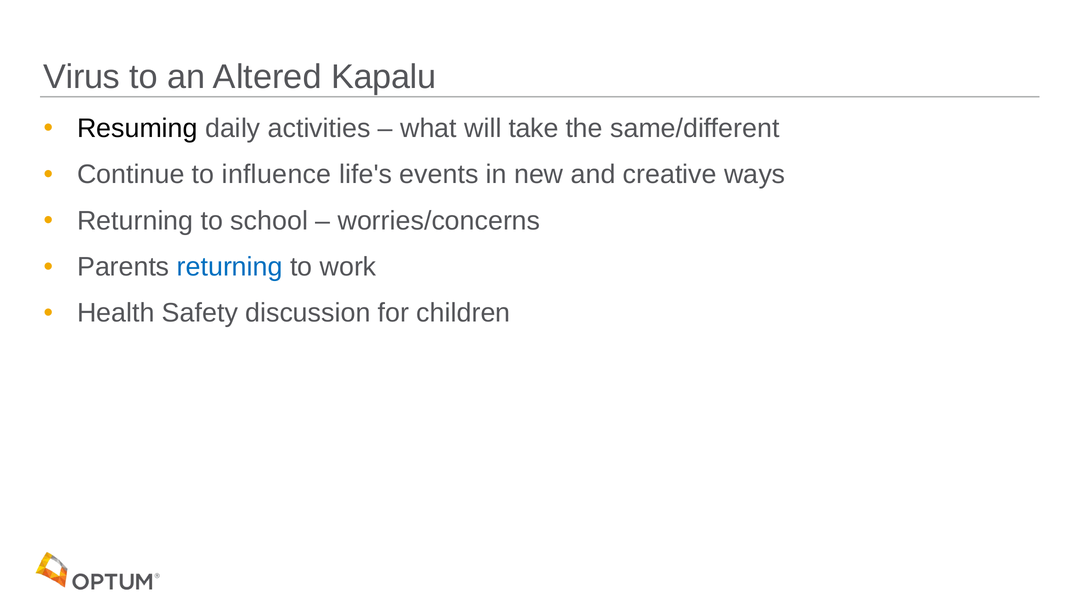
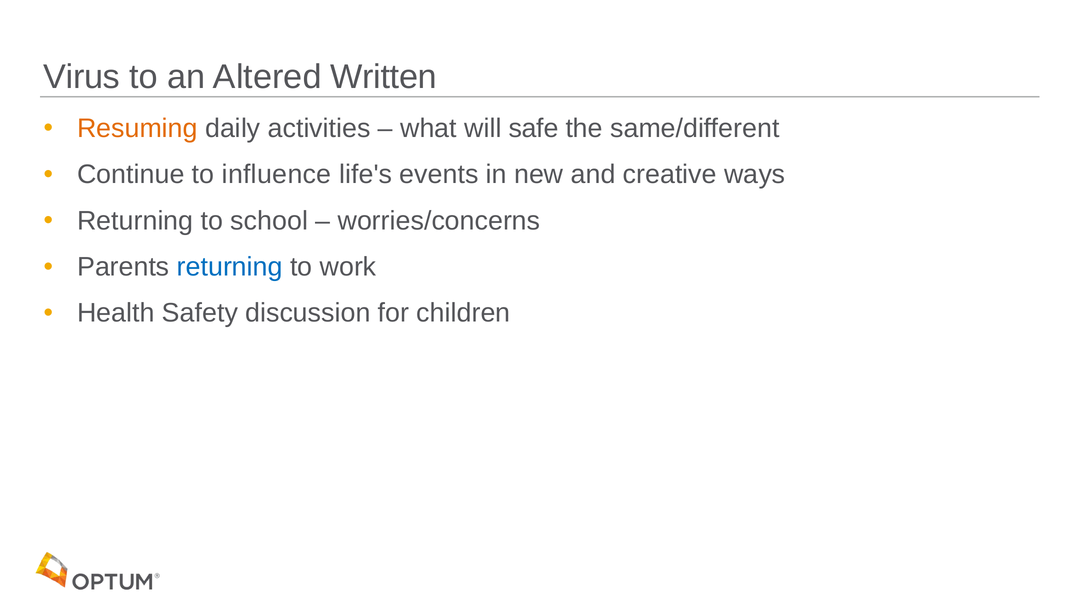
Kapalu: Kapalu -> Written (384, 77)
Resuming colour: black -> orange (137, 128)
take: take -> safe (534, 128)
